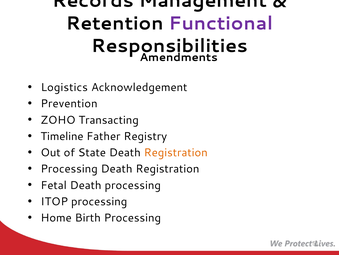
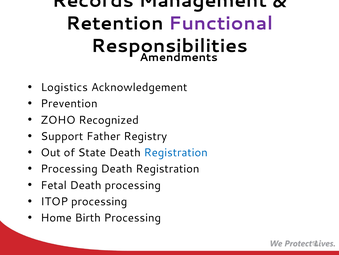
Transacting: Transacting -> Recognized (109, 120)
Timeline: Timeline -> Support (62, 136)
Registration colour: orange -> blue (176, 152)
